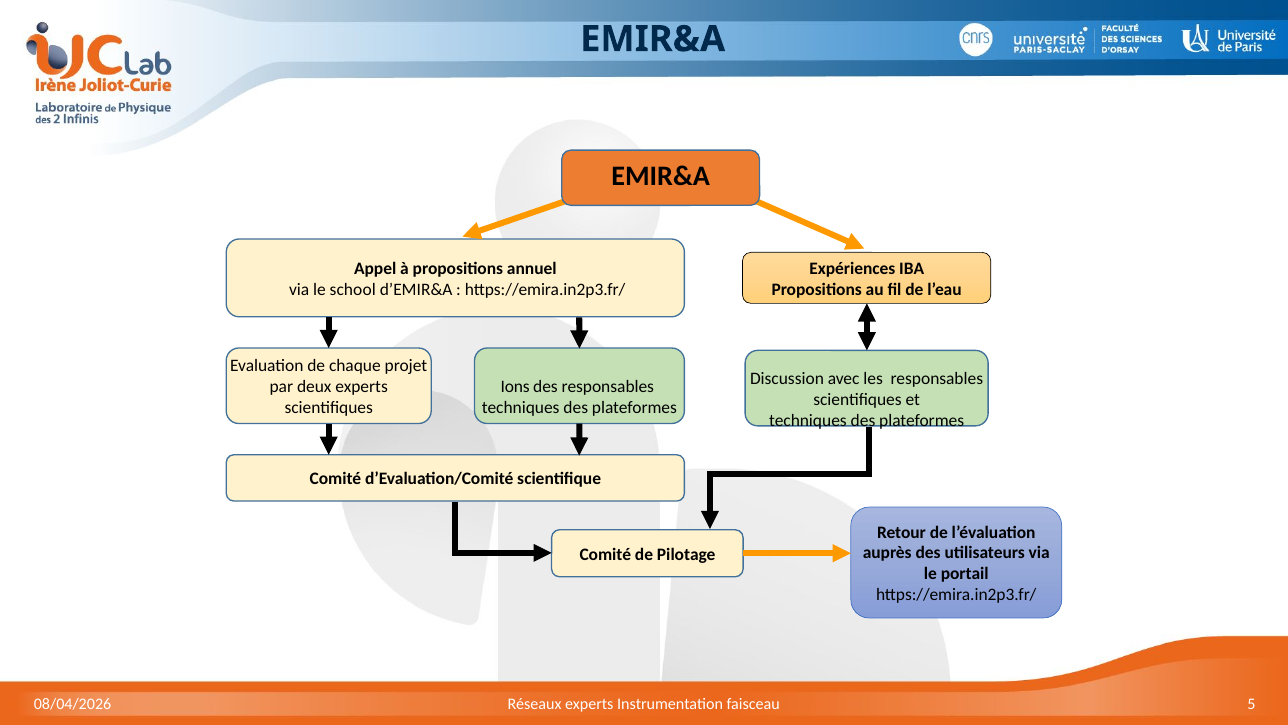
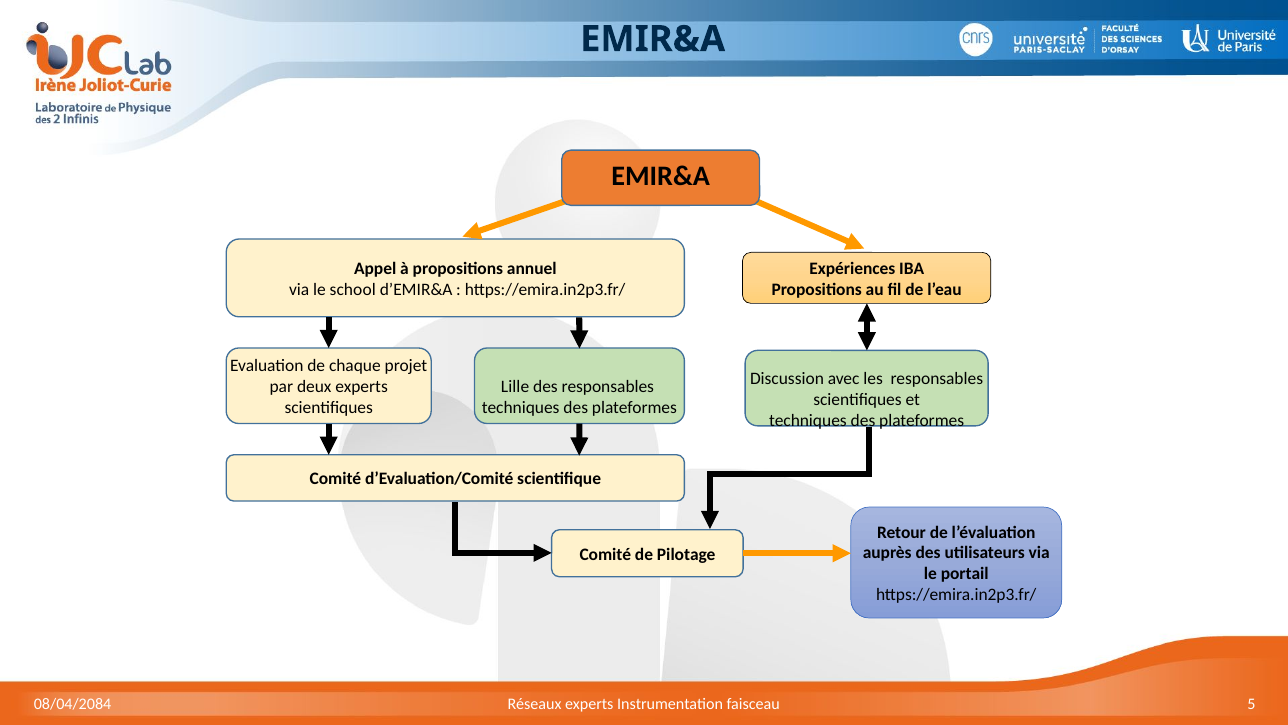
Ions: Ions -> Lille (515, 387)
08/04/2026: 08/04/2026 -> 08/04/2084 (73, 704)
